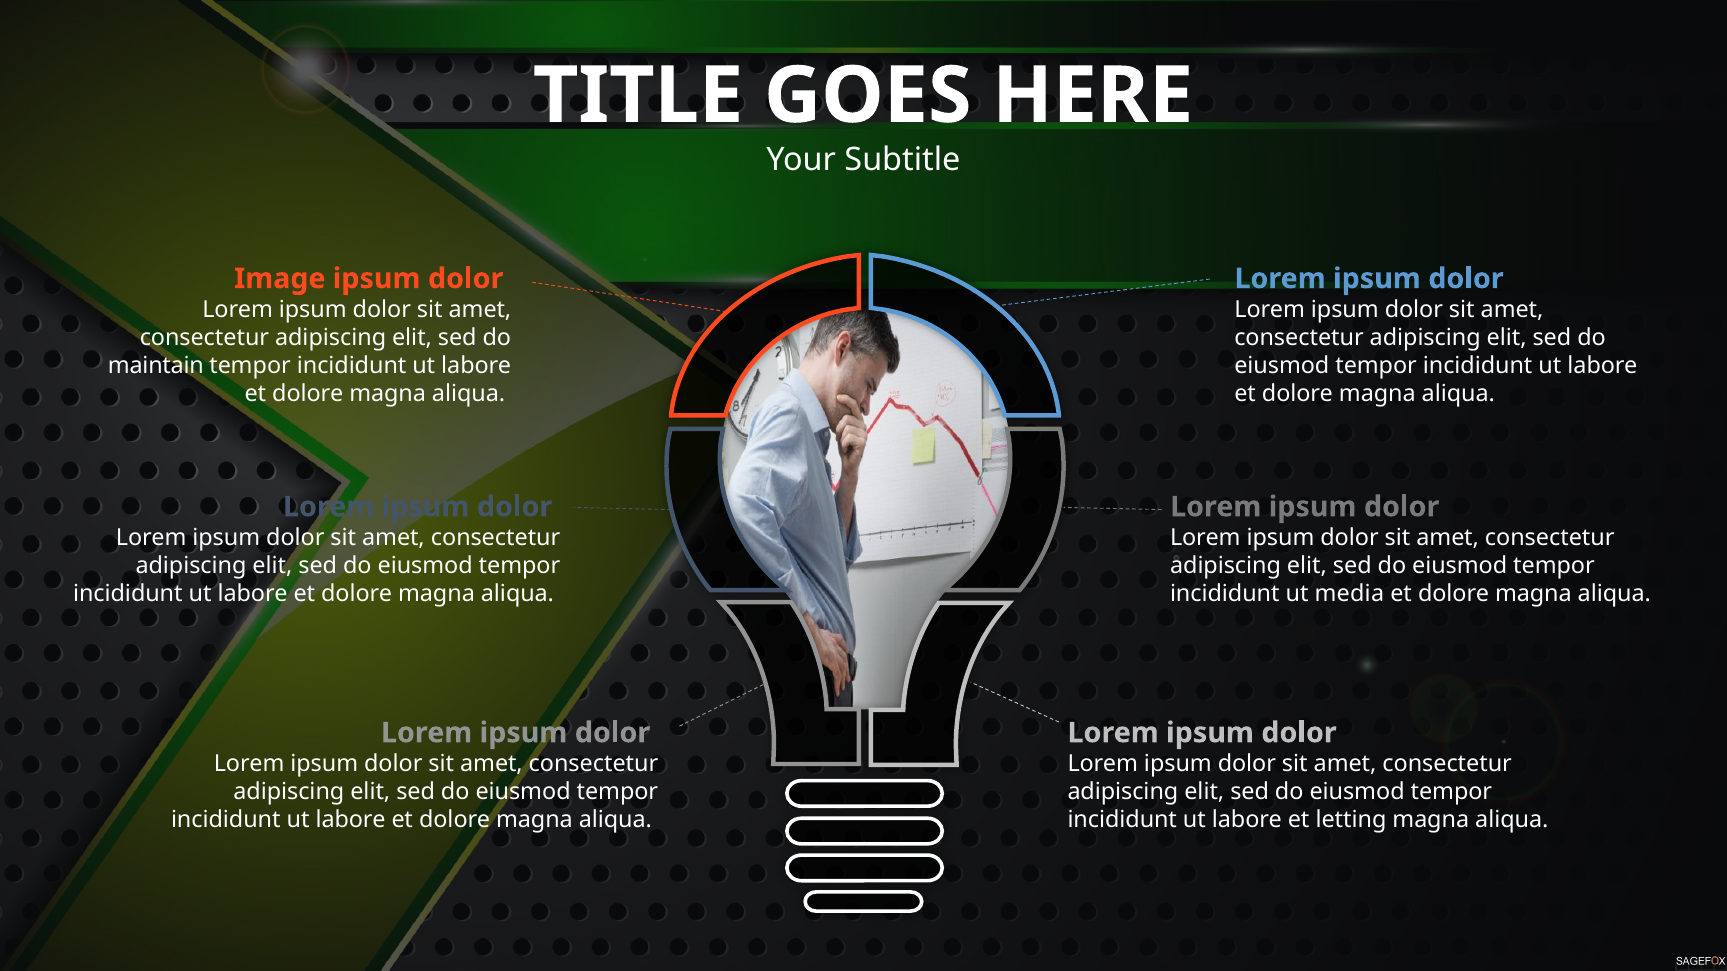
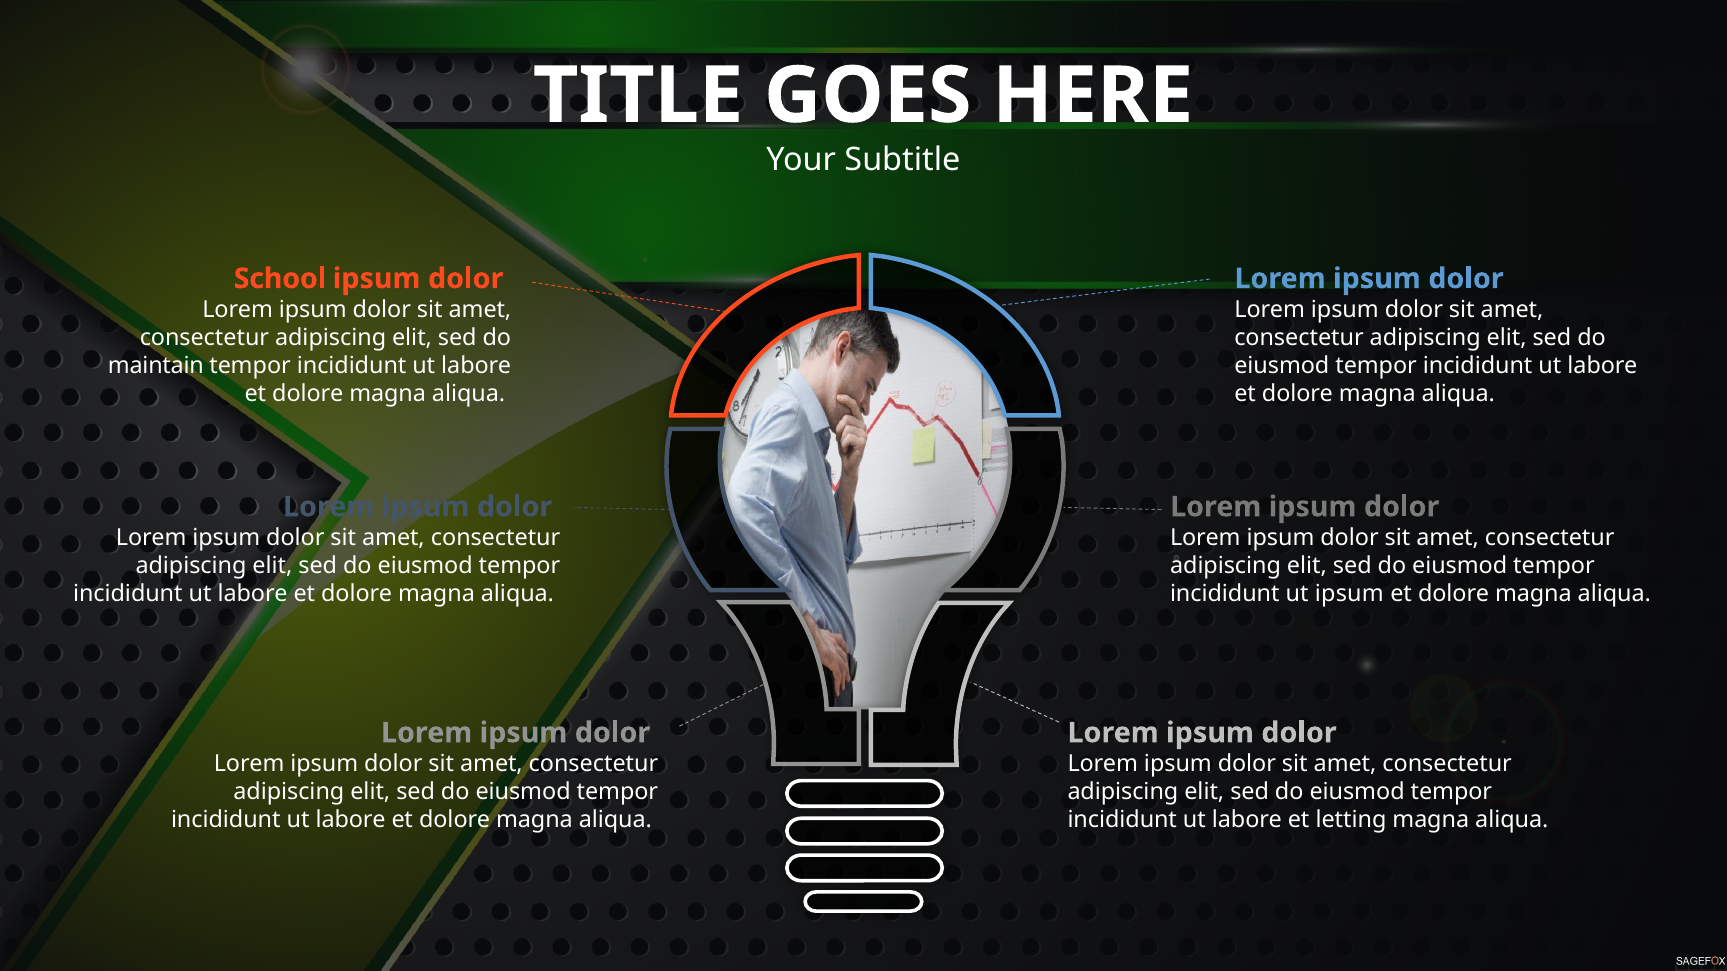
Image: Image -> School (280, 279)
ut media: media -> ipsum (1349, 594)
